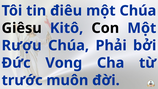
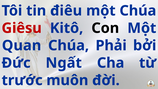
Giêsu colour: black -> red (22, 28)
Rượu: Rượu -> Quan (22, 45)
Vong: Vong -> Ngất (64, 63)
